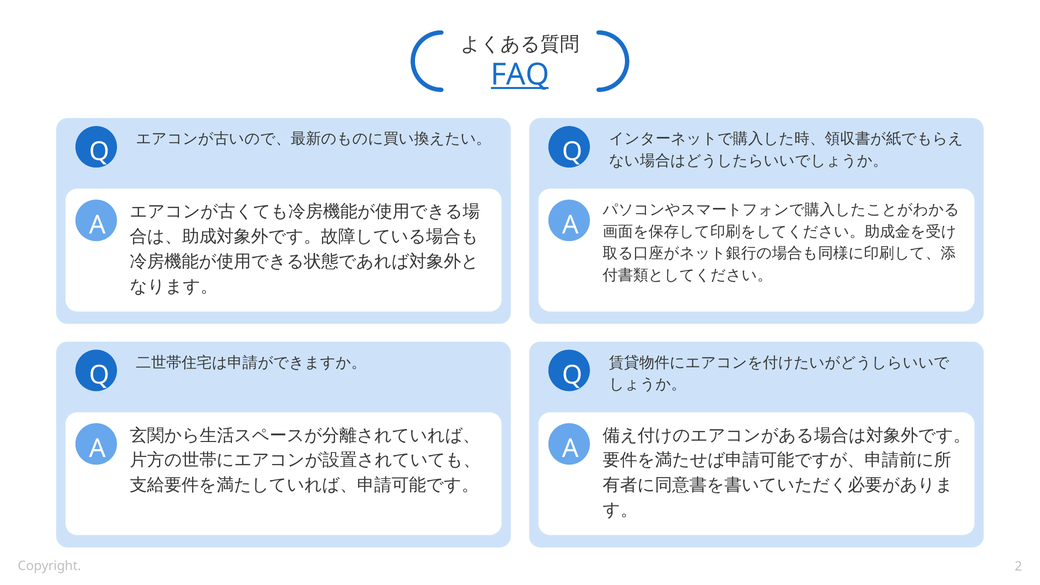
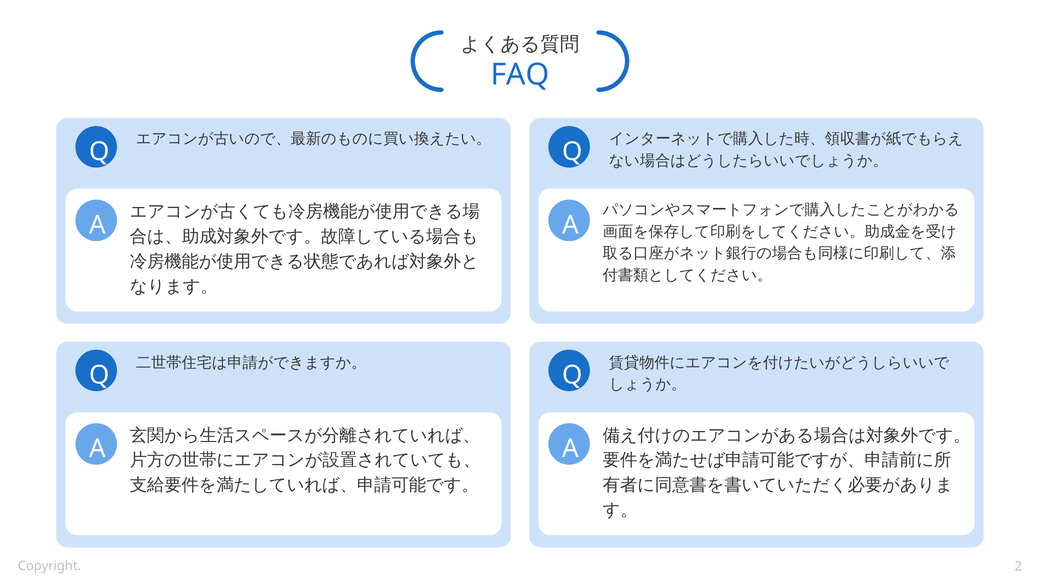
FAQ underline: present -> none (520, 75)
